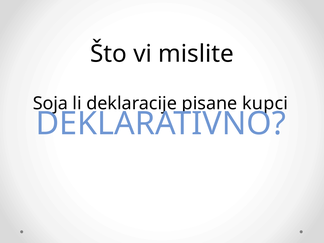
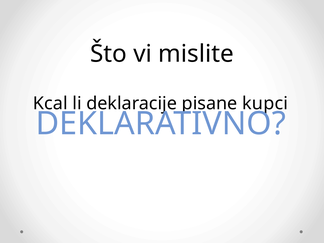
Soja: Soja -> Kcal (50, 103)
